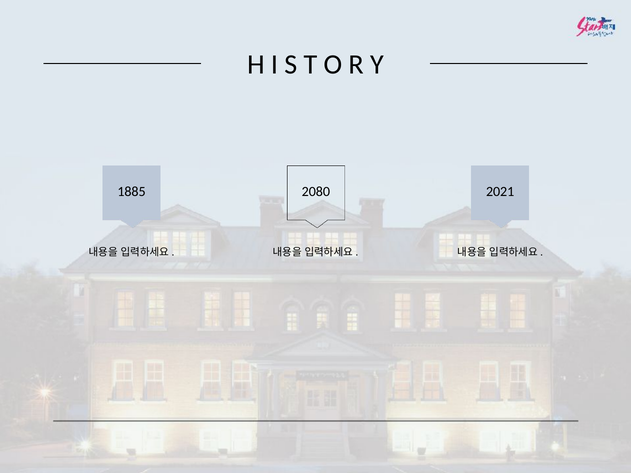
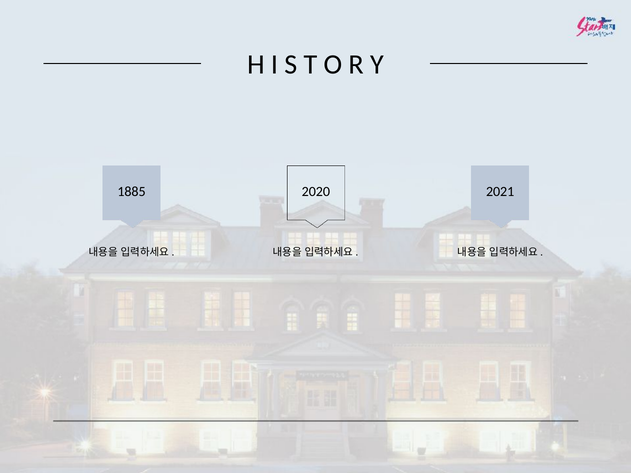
2080: 2080 -> 2020 (316, 192)
